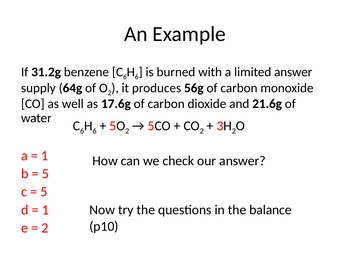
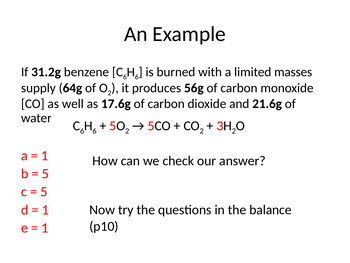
limited answer: answer -> masses (293, 72)
2: 2 -> 1 (45, 227)
